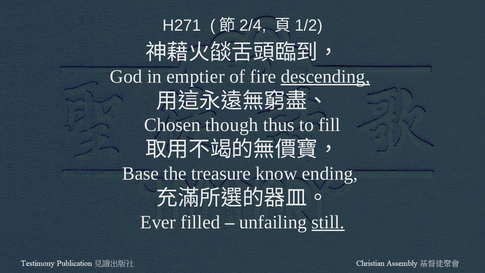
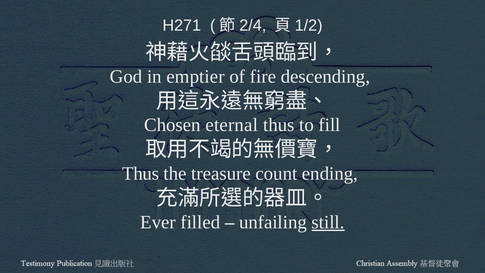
descending underline: present -> none (325, 76)
though: though -> eternal (232, 125)
Base: Base -> Thus (141, 173)
know: know -> count (276, 173)
